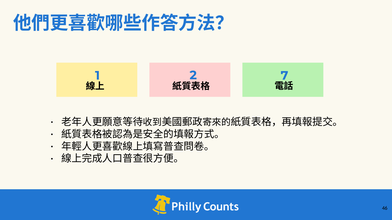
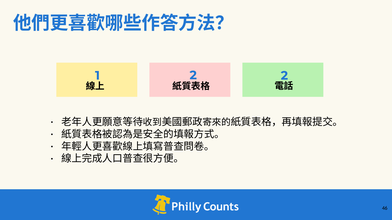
2 7: 7 -> 2 (284, 76)
